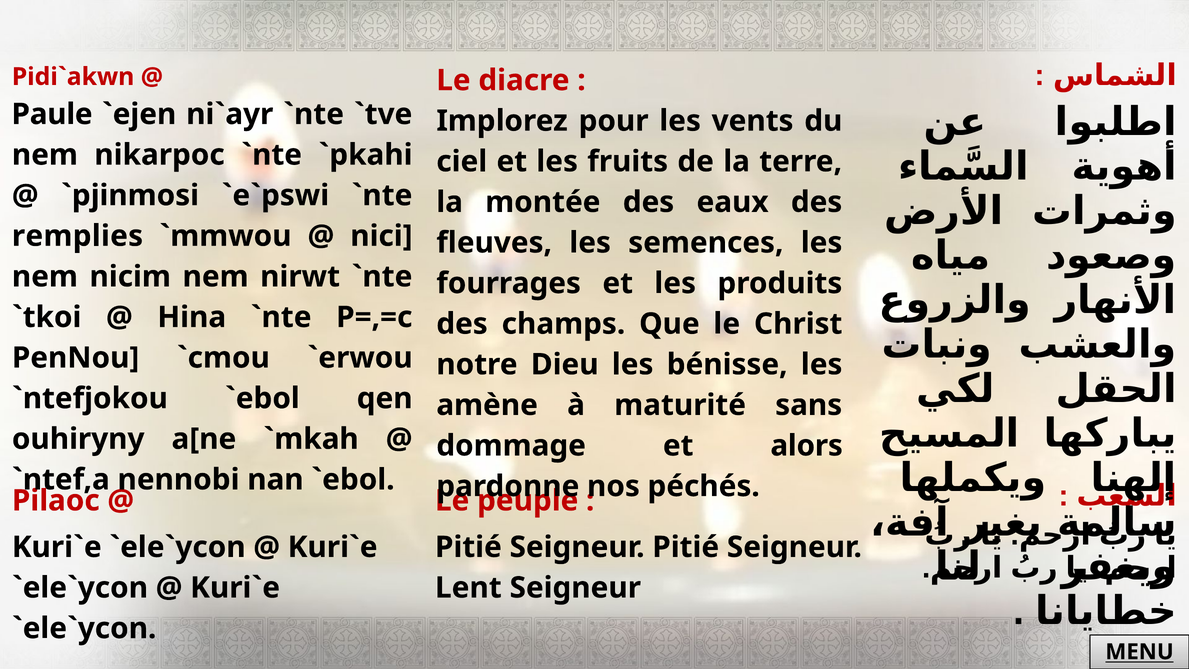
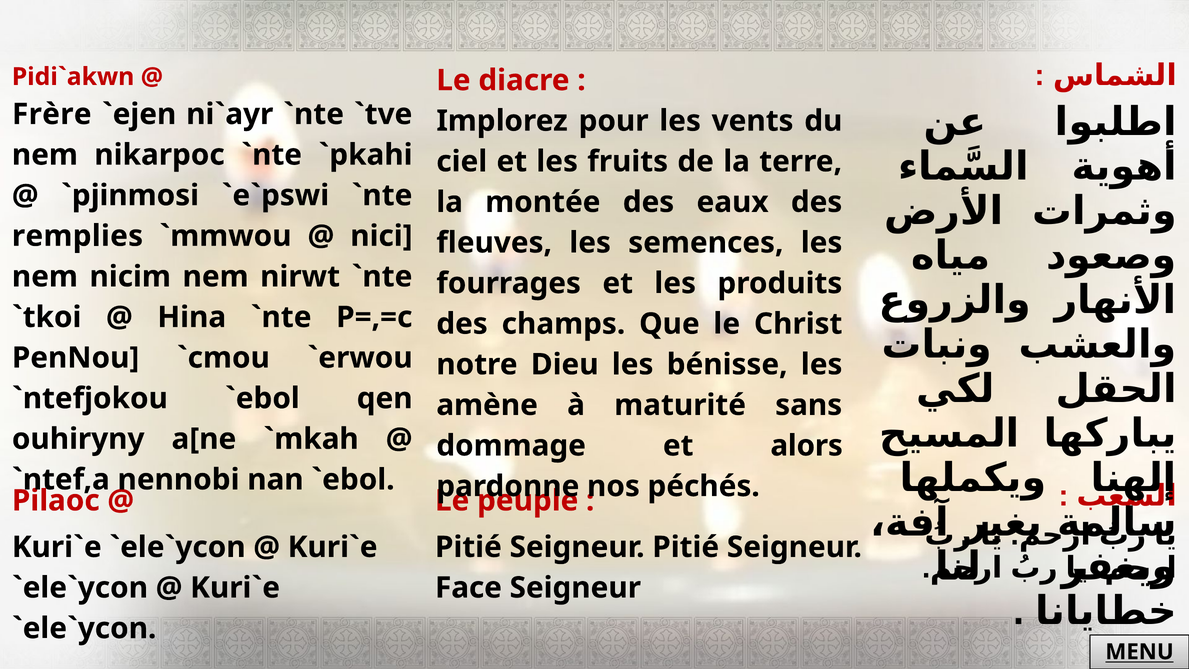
Paule: Paule -> Frère (52, 114)
Lent: Lent -> Face (468, 588)
